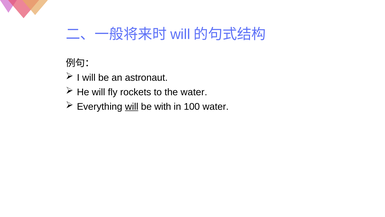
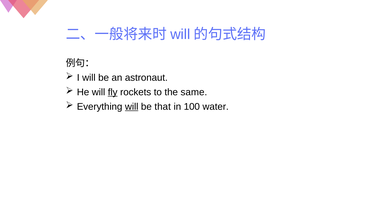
fly underline: none -> present (113, 92)
the water: water -> same (194, 92)
with: with -> that (163, 106)
